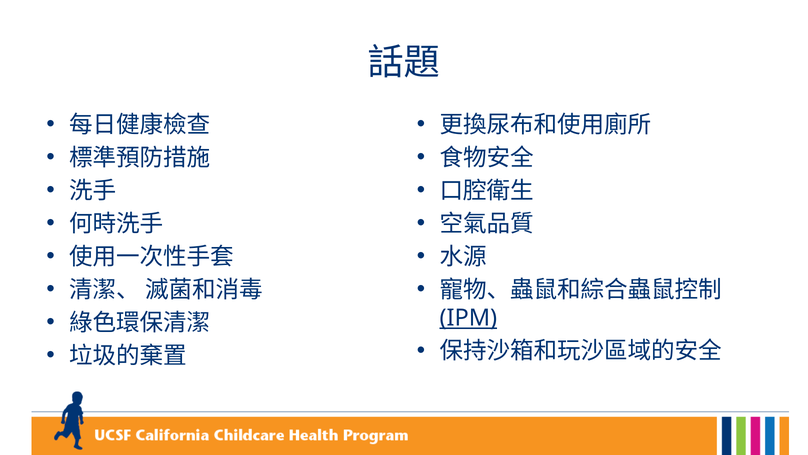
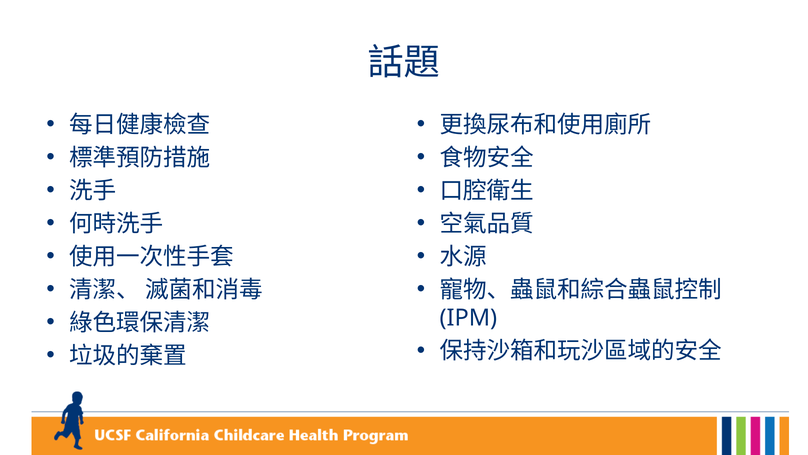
IPM underline: present -> none (468, 318)
